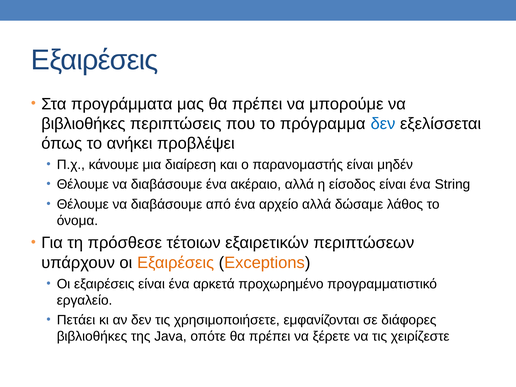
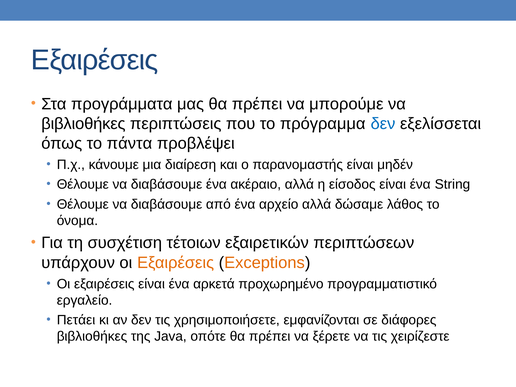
ανήκει: ανήκει -> πάντα (129, 143)
πρόσθεσε: πρόσθεσε -> συσχέτιση (125, 243)
